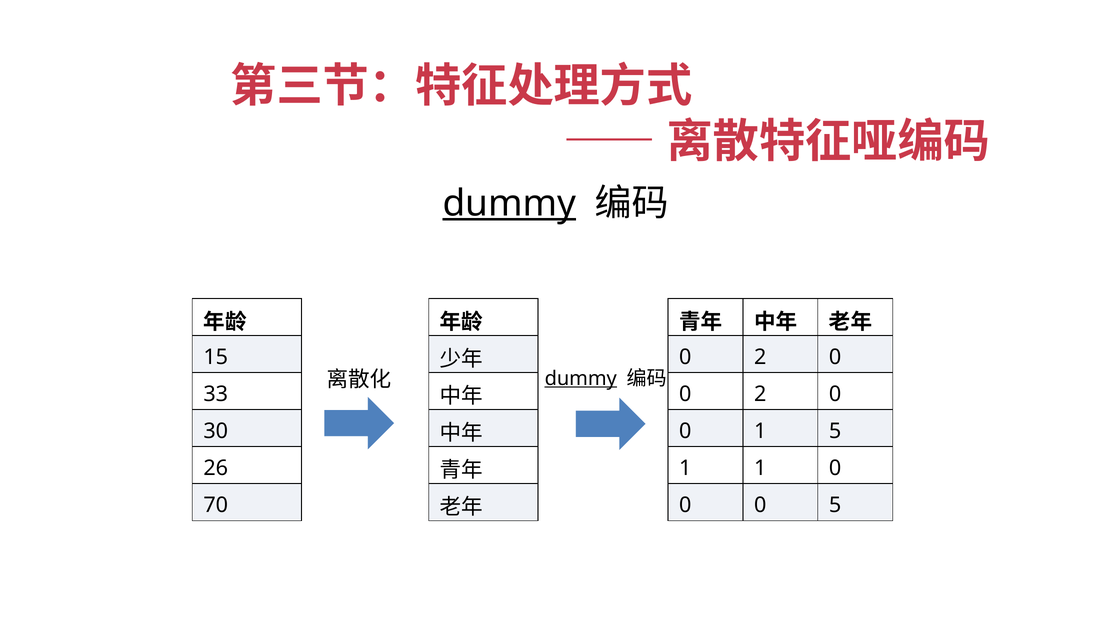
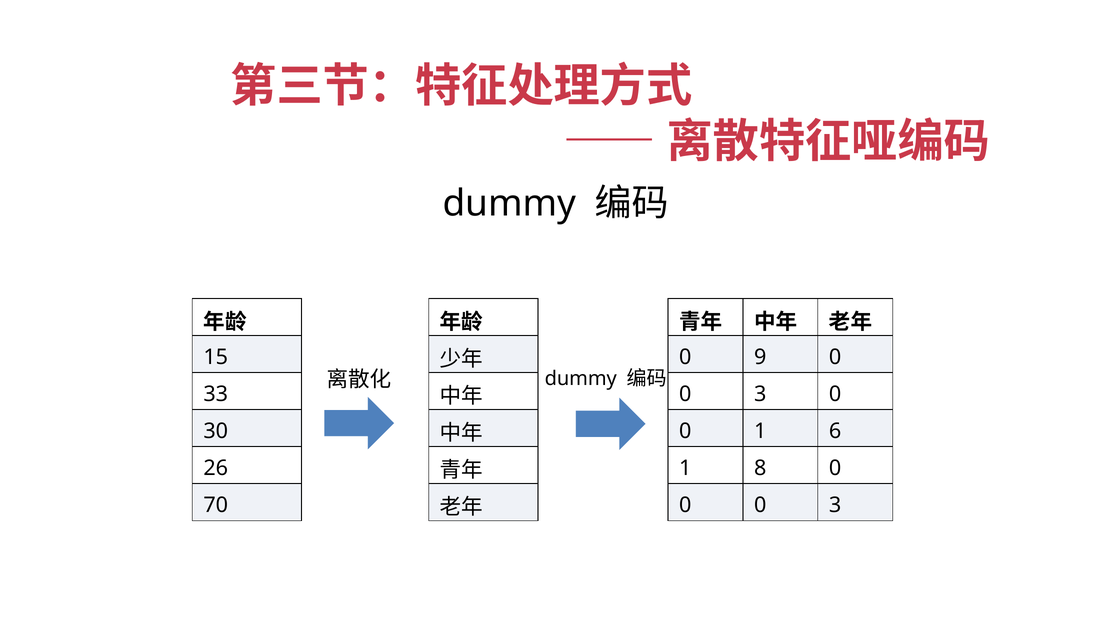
dummy underline: present -> none (509, 203)
2: 2 -> 9 (760, 357)
dummy underline: present -> none (581, 378)
2: 2 -> 3 (760, 394)
1 5: 5 -> 6 (835, 431)
1 1: 1 -> 8 (760, 468)
5: 5 -> 3 (835, 505)
